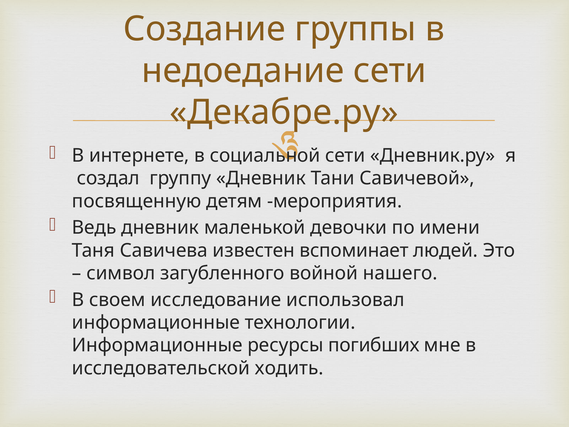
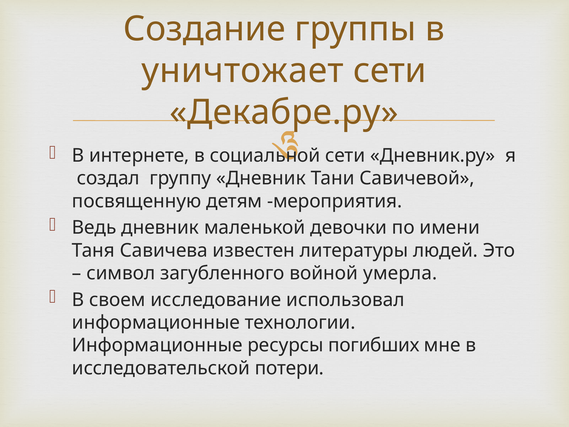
недоедание: недоедание -> уничтожает (243, 71)
вспоминает: вспоминает -> литературы (354, 250)
нашего: нашего -> умерла (400, 273)
ходить: ходить -> потери (289, 368)
